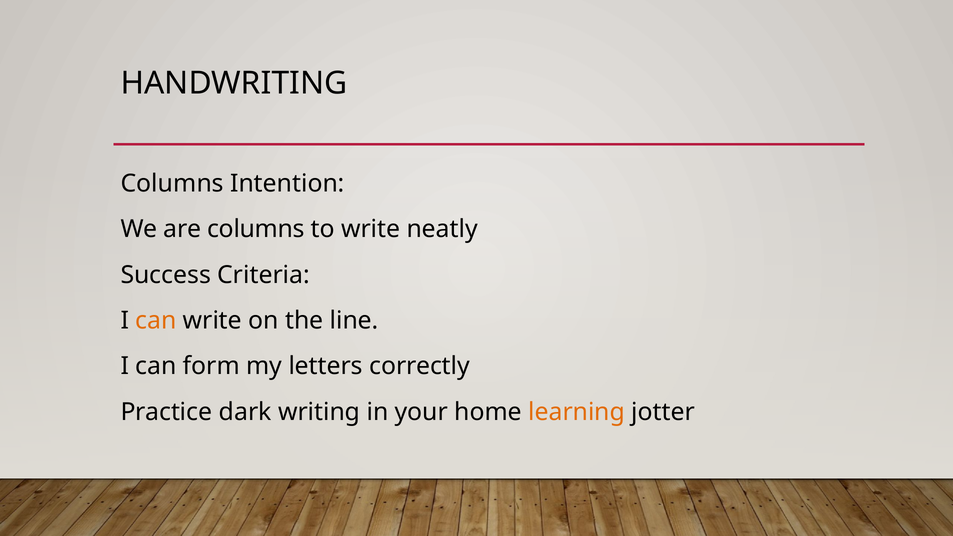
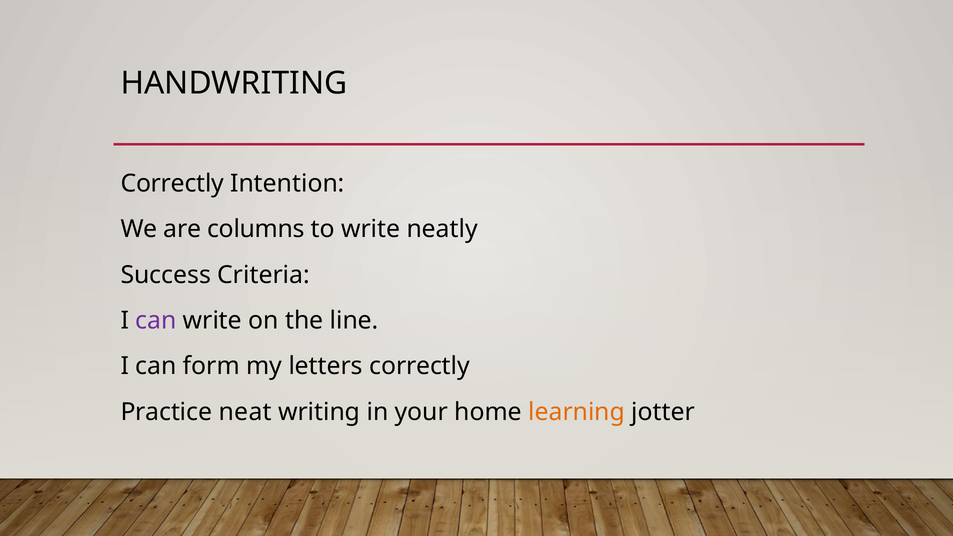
Columns: Columns -> Correctly (172, 184)
can colour: orange -> purple (156, 321)
dark: dark -> neat (245, 412)
